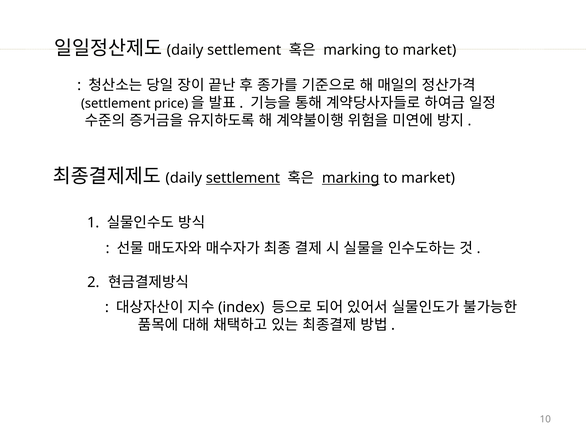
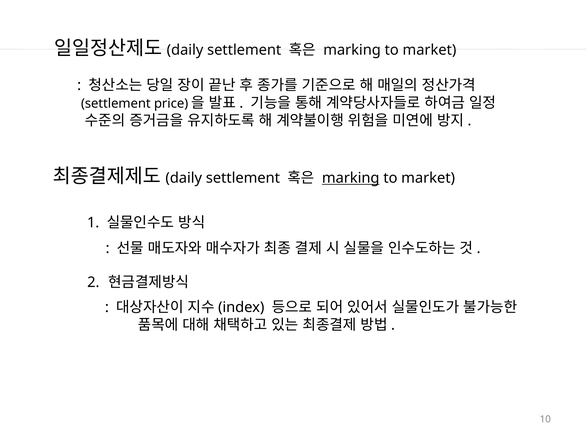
settlement underline: present -> none (243, 178)
